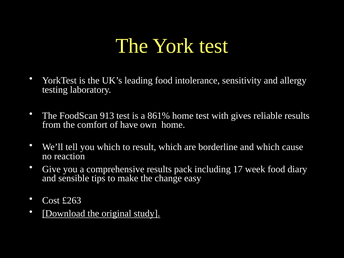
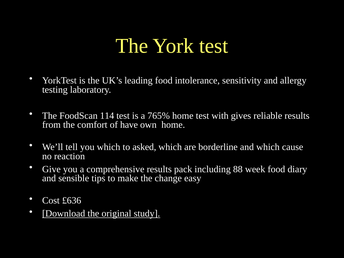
913: 913 -> 114 (107, 116)
861%: 861% -> 765% (159, 116)
result: result -> asked (144, 147)
17: 17 -> 88 (238, 169)
£263: £263 -> £636 (72, 200)
